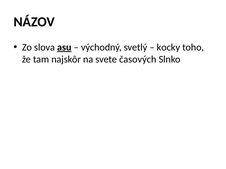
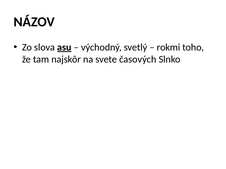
kocky: kocky -> rokmi (168, 47)
